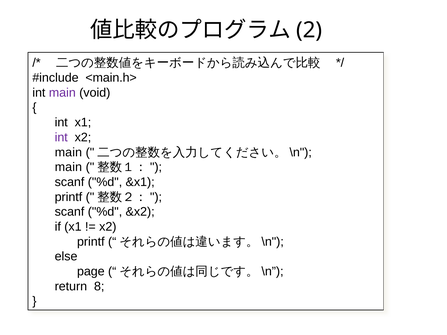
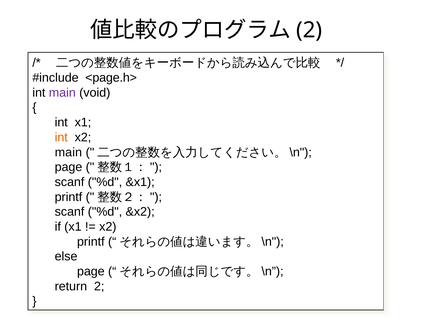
<main.h>: <main.h> -> <page.h> (111, 78)
int colour: purple -> orange (61, 137)
main: main -> page (68, 167)
return 8: 8 -> 2 (99, 287)
